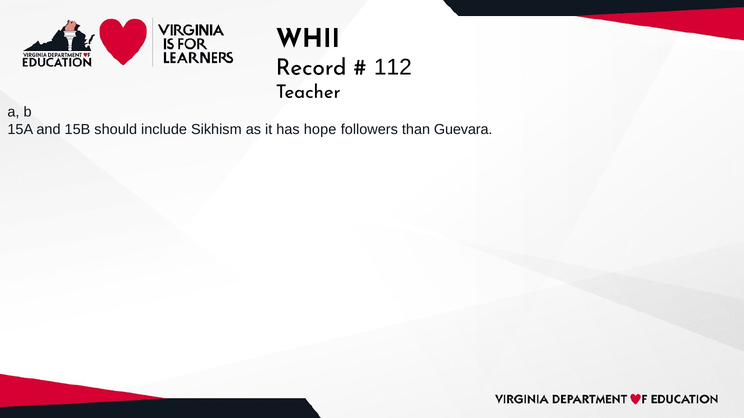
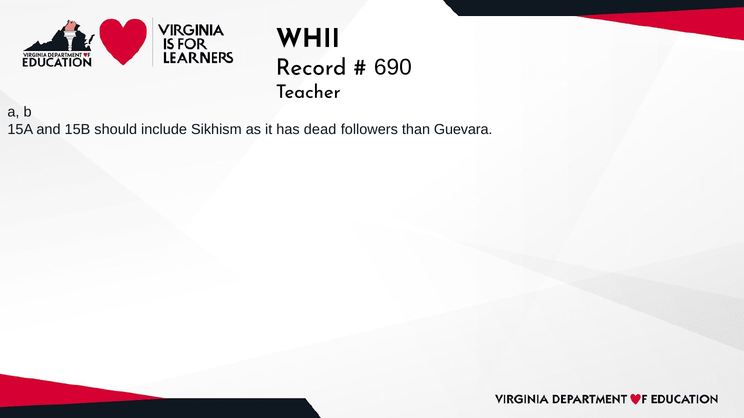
112: 112 -> 690 (393, 67)
hope: hope -> dead (320, 129)
